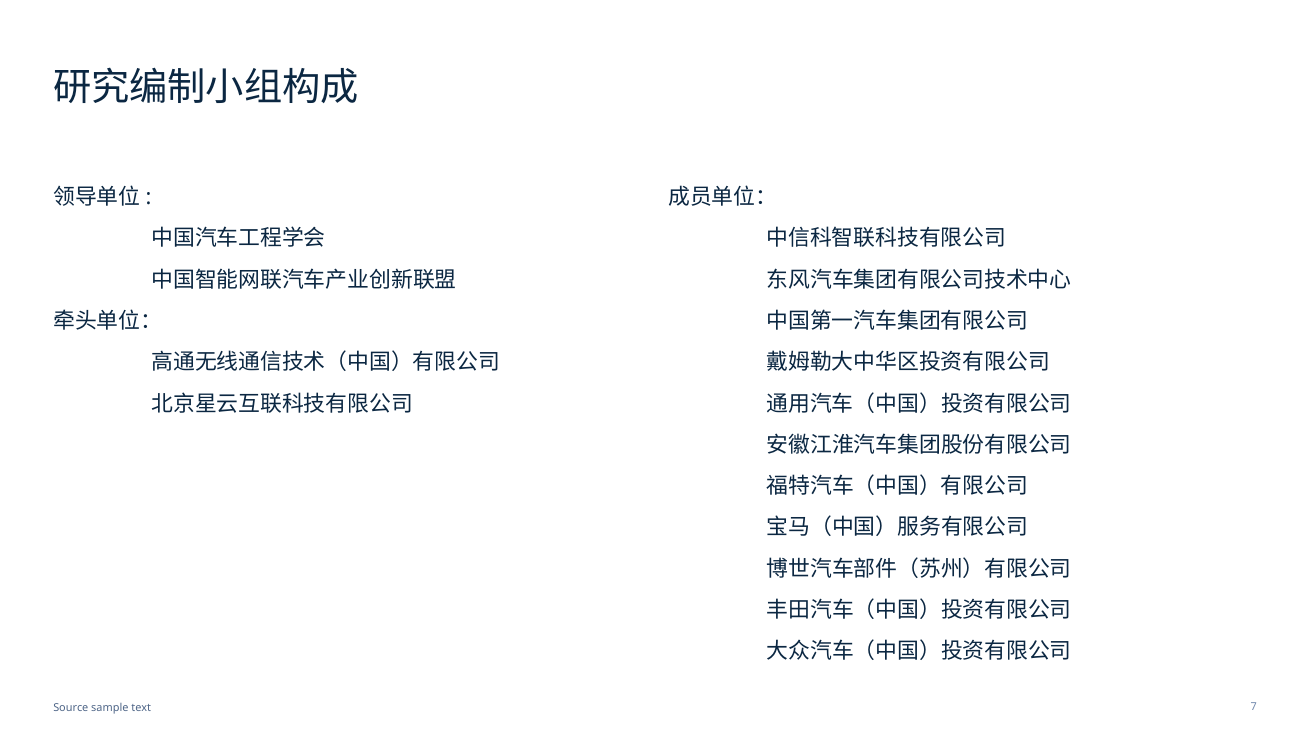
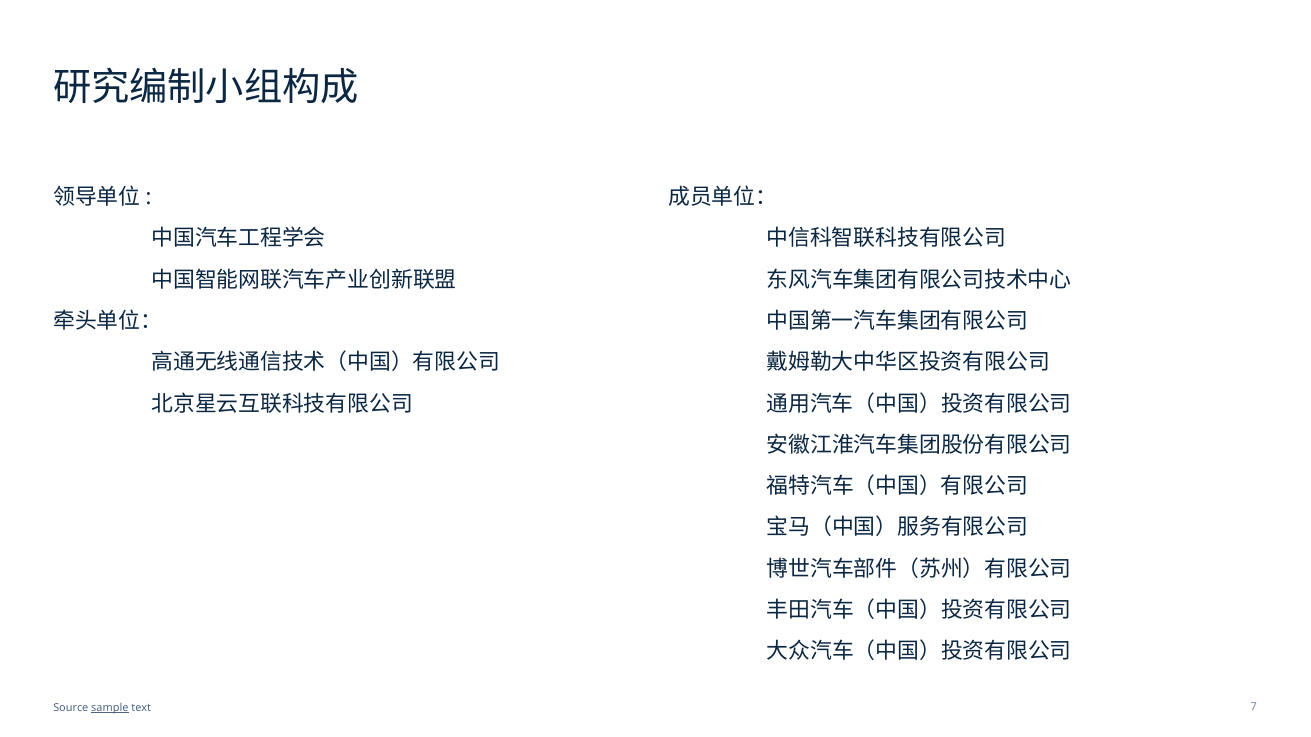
sample underline: none -> present (110, 708)
